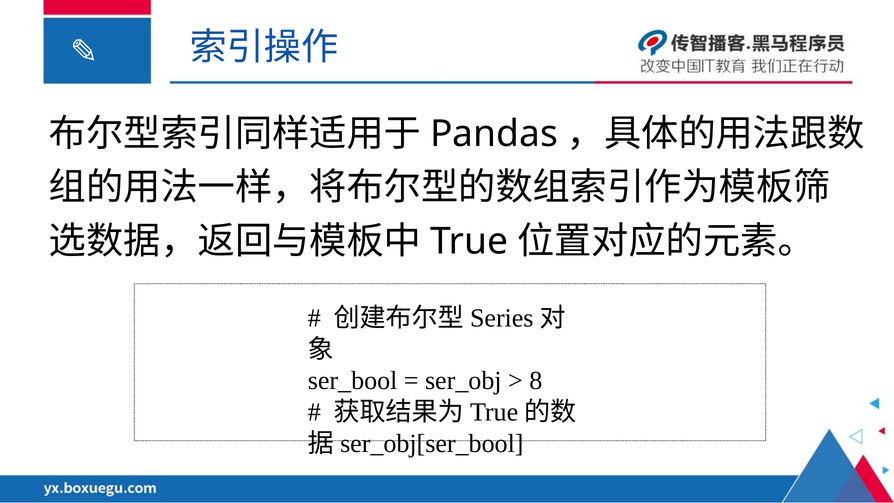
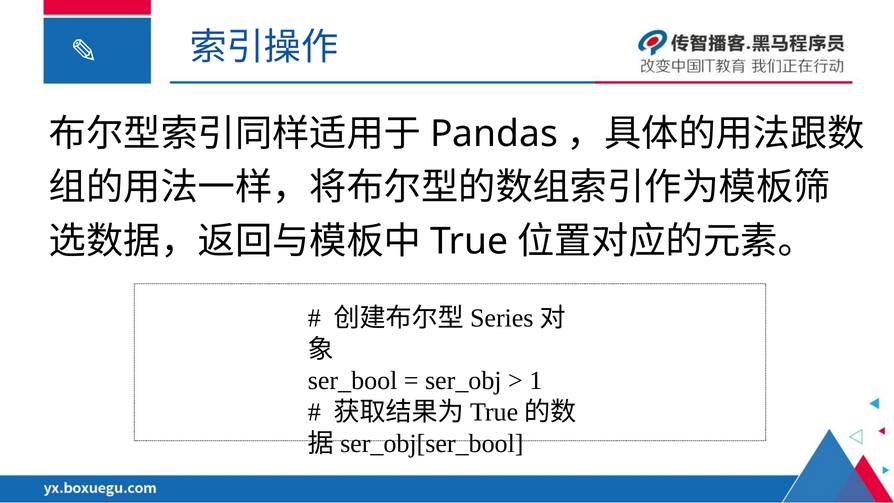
8: 8 -> 1 (536, 381)
